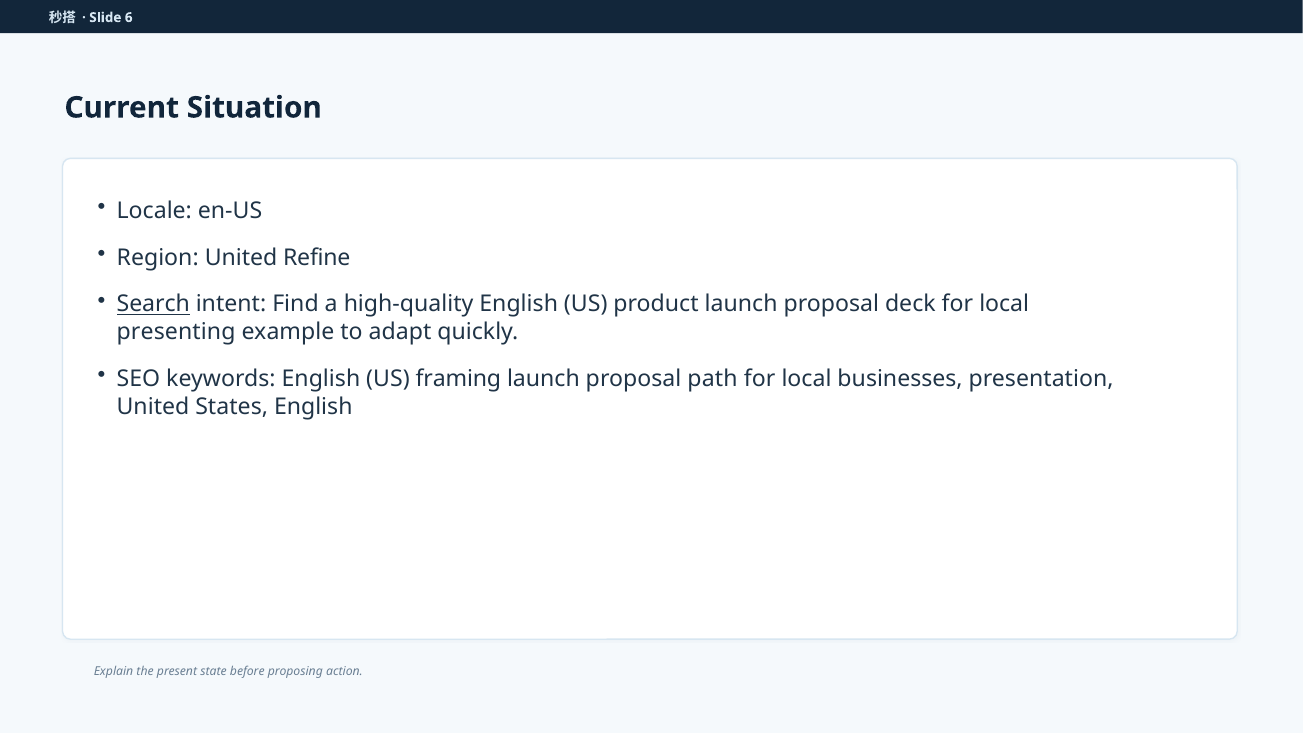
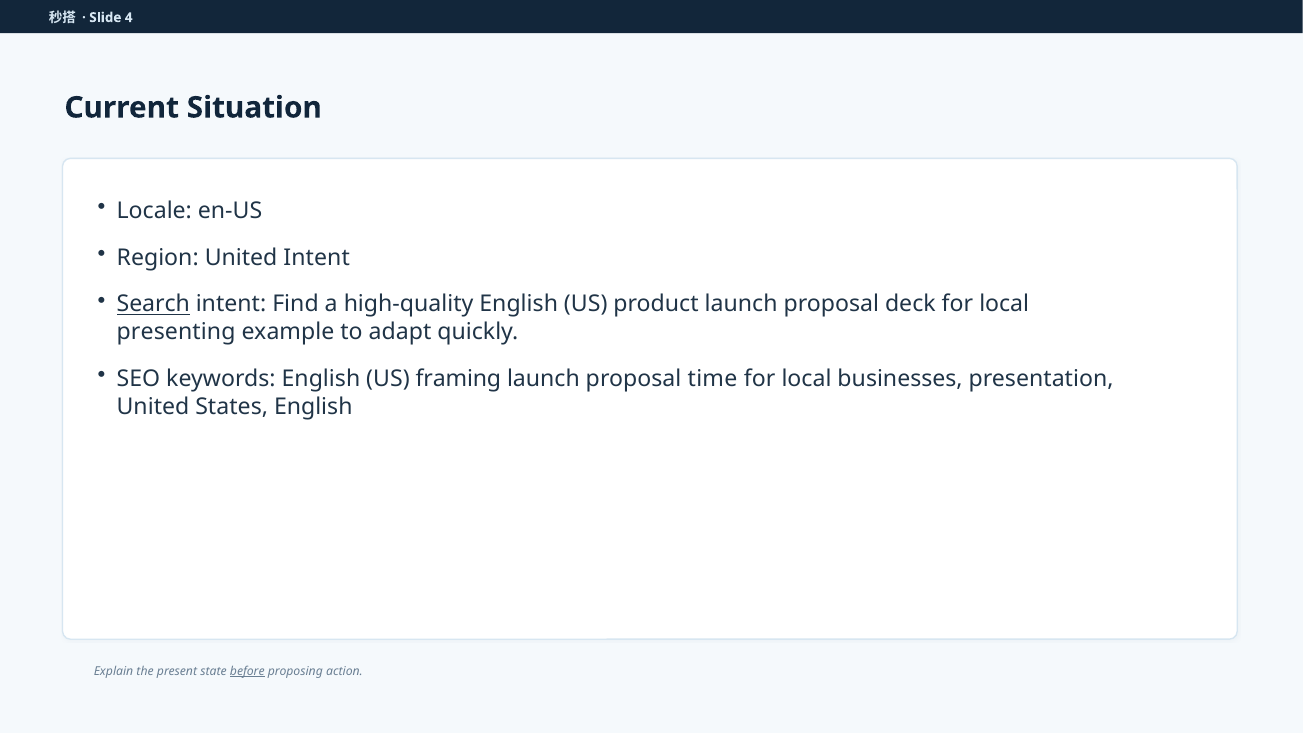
6: 6 -> 4 (129, 18)
United Refine: Refine -> Intent (317, 258)
path: path -> time (713, 379)
before underline: none -> present (247, 671)
